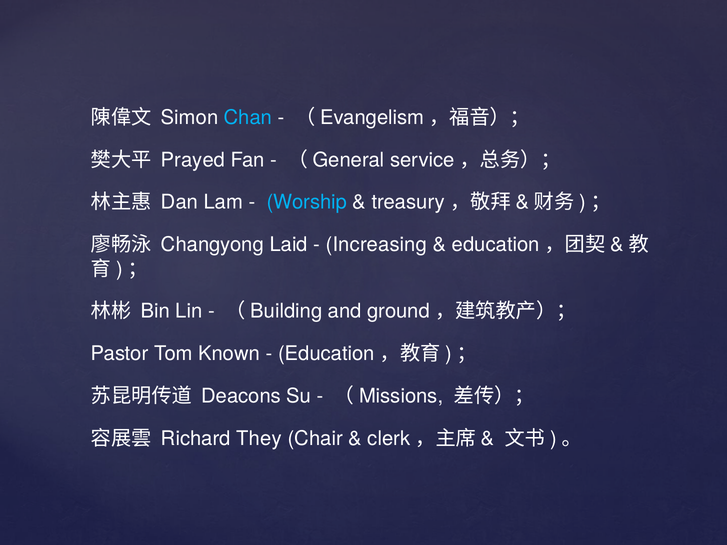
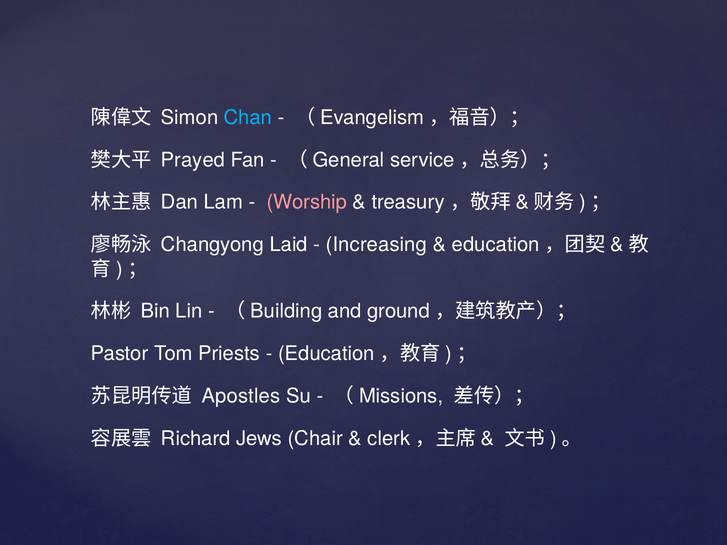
Worship colour: light blue -> pink (307, 202)
Known: Known -> Priests (229, 354)
Deacons: Deacons -> Apostles (241, 396)
They: They -> Jews (259, 439)
